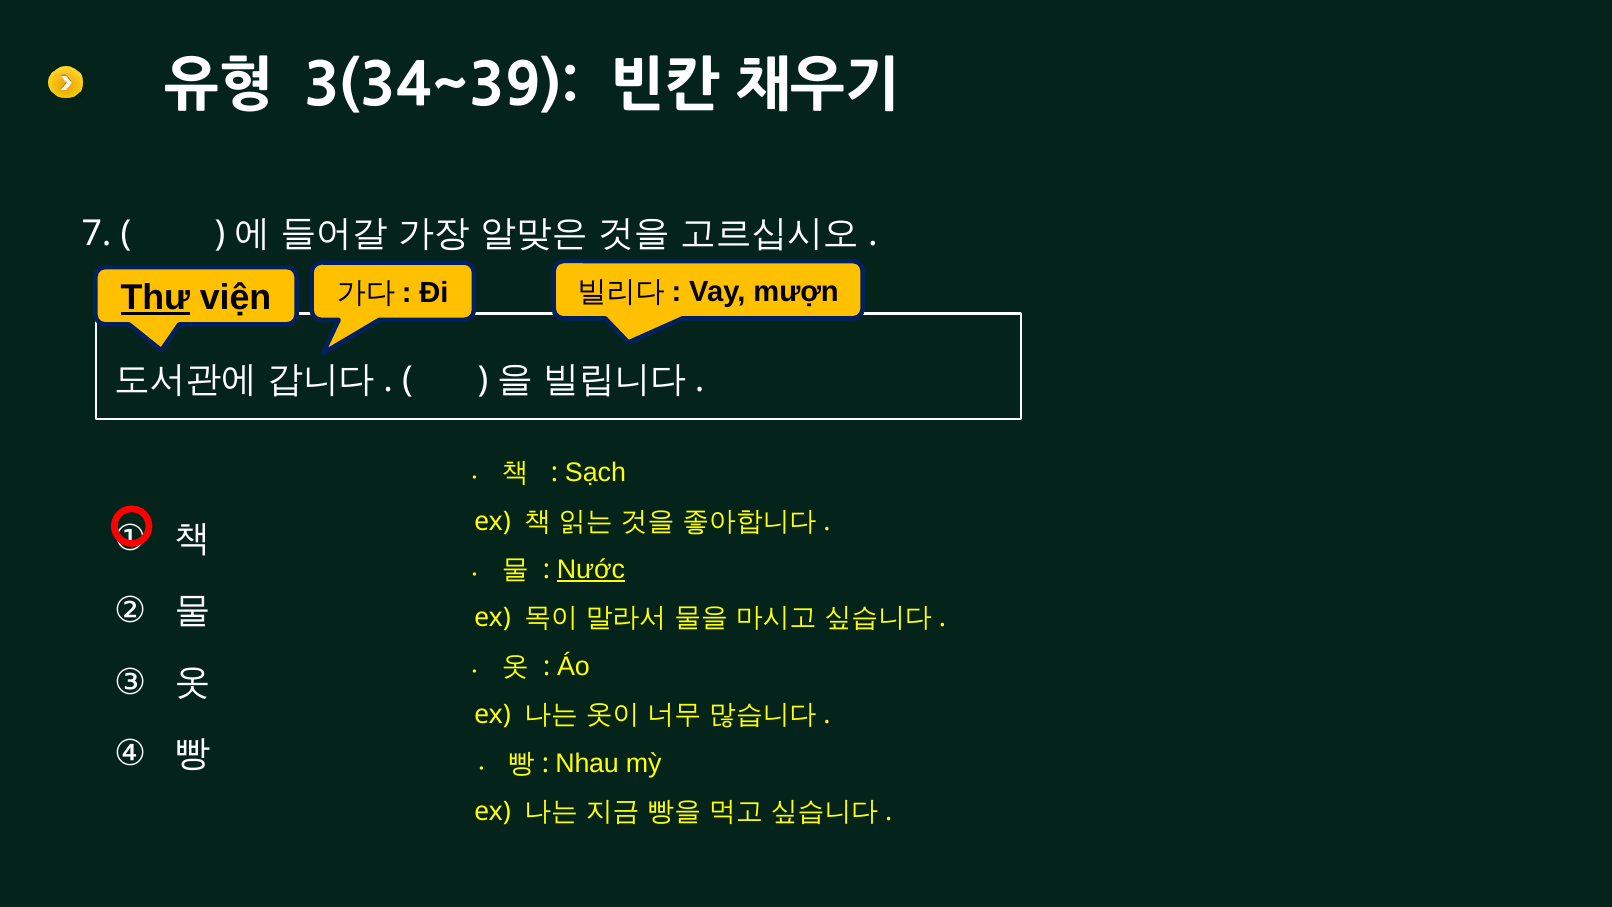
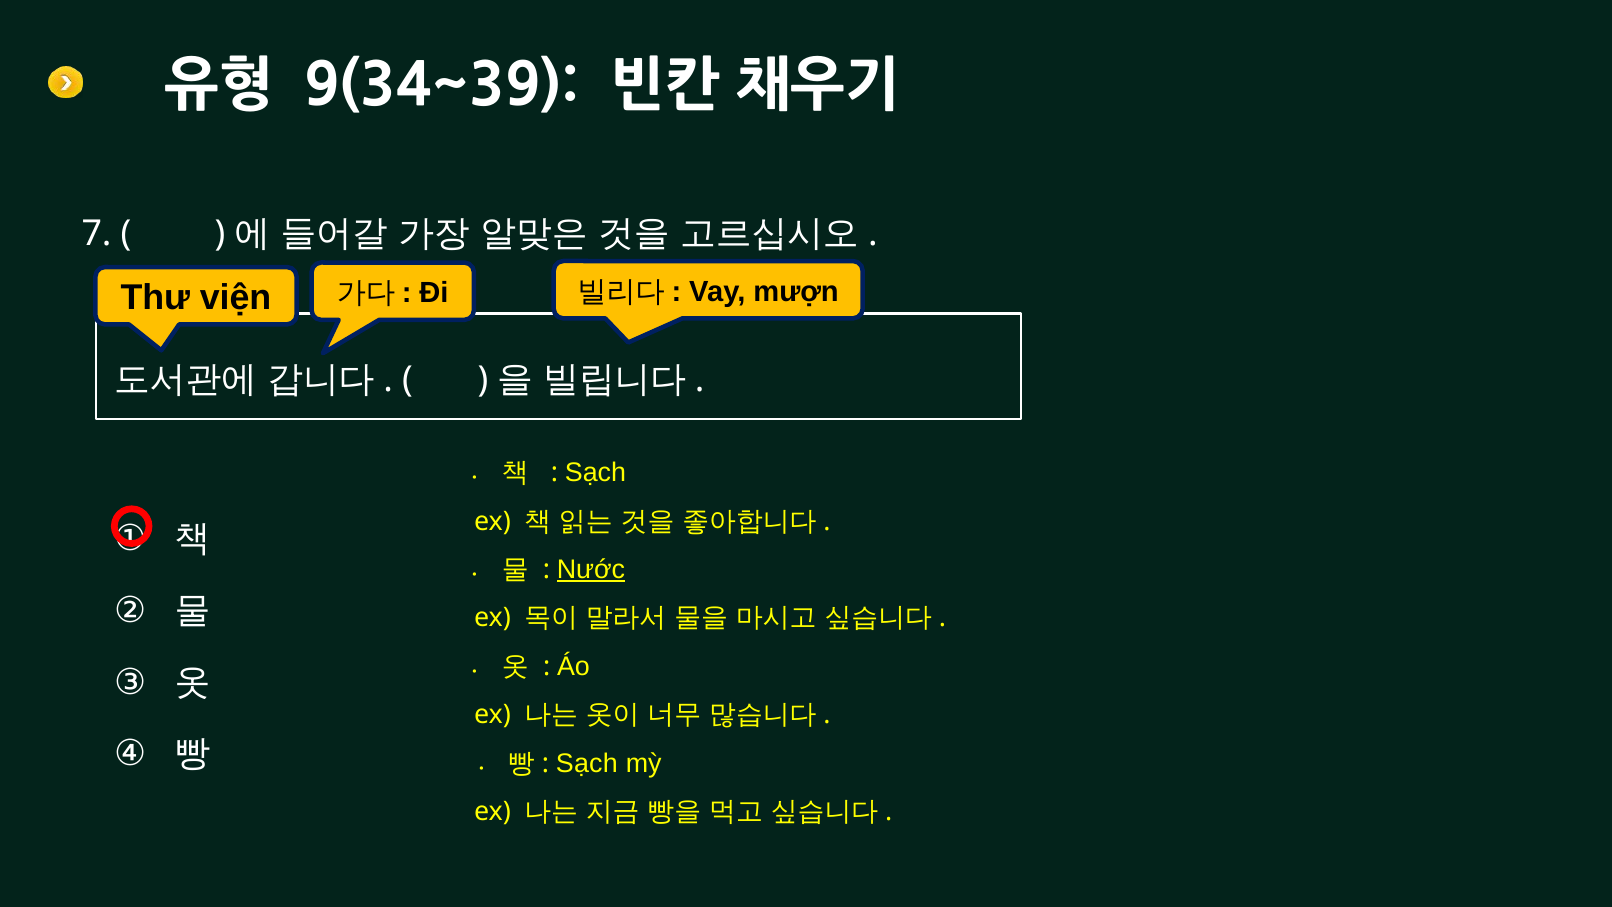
3(34~39: 3(34~39 -> 9(34~39 (442, 86)
Thư underline: present -> none (155, 298)
Nhau: Nhau -> Sạch (587, 763)
